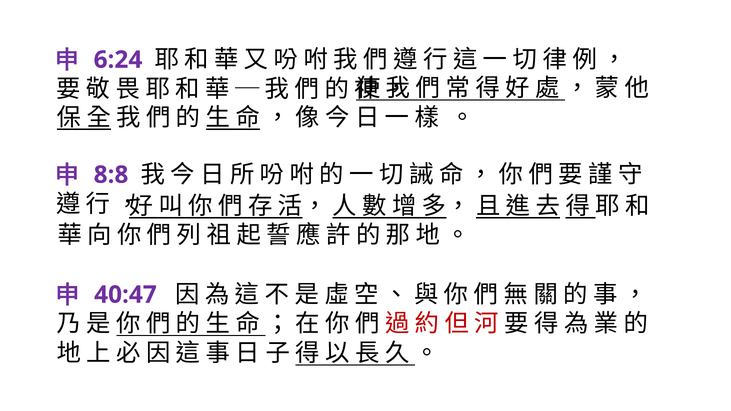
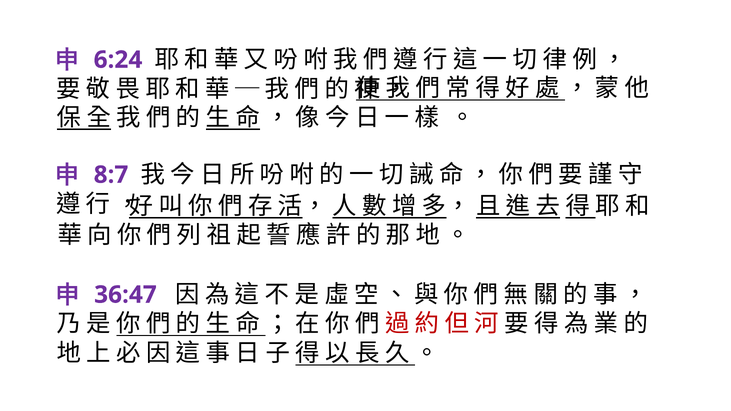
8:8: 8:8 -> 8:7 (111, 175)
40:47: 40:47 -> 36:47 (125, 295)
